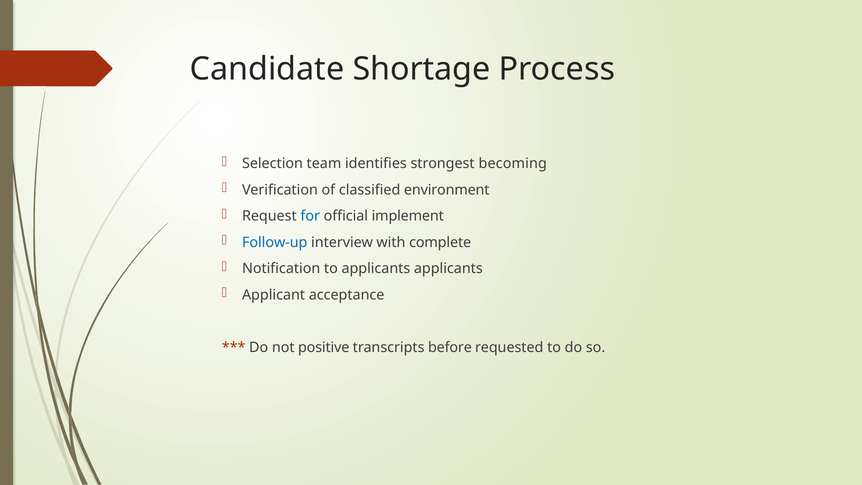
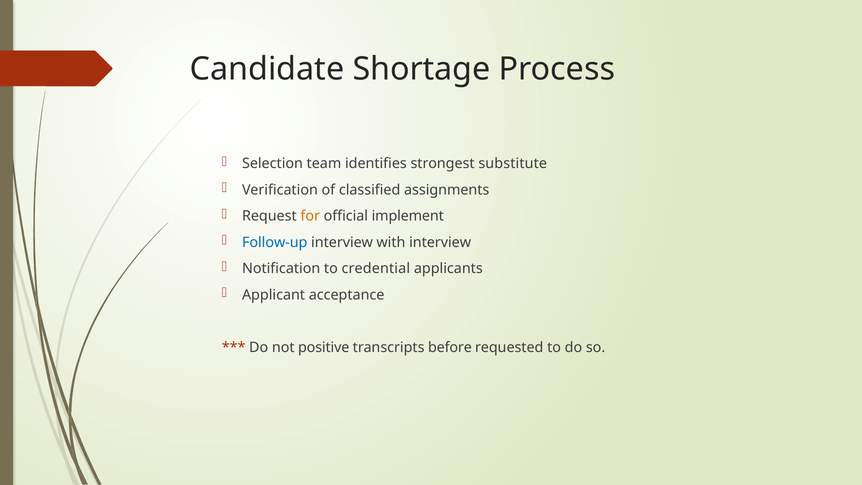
becoming: becoming -> substitute (513, 164)
environment: environment -> assignments (447, 190)
for colour: blue -> orange (310, 216)
with complete: complete -> interview (440, 242)
to applicants: applicants -> credential (376, 269)
